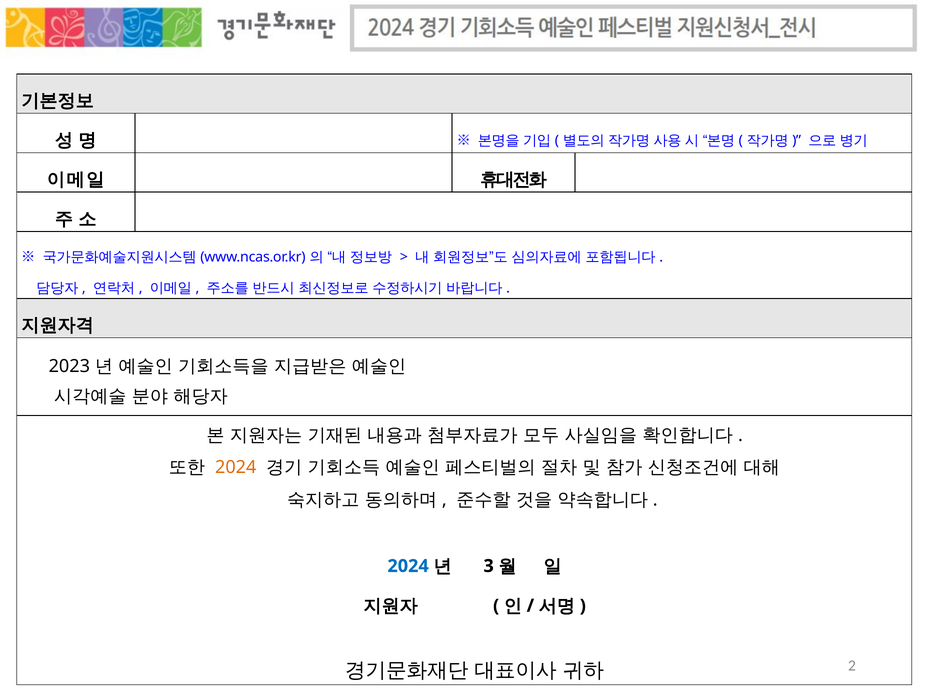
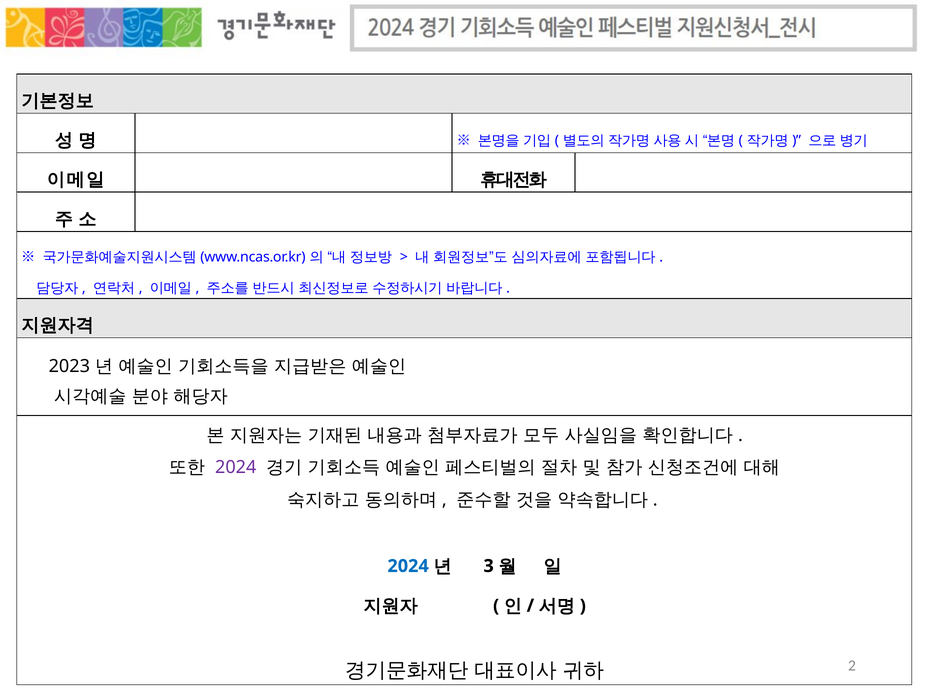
2024 colour: orange -> purple (236, 467)
